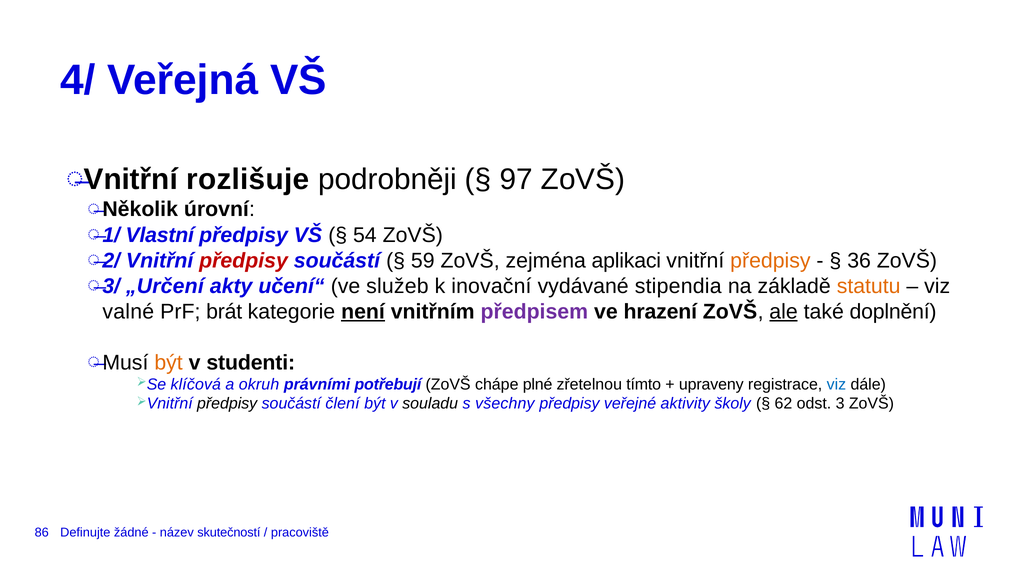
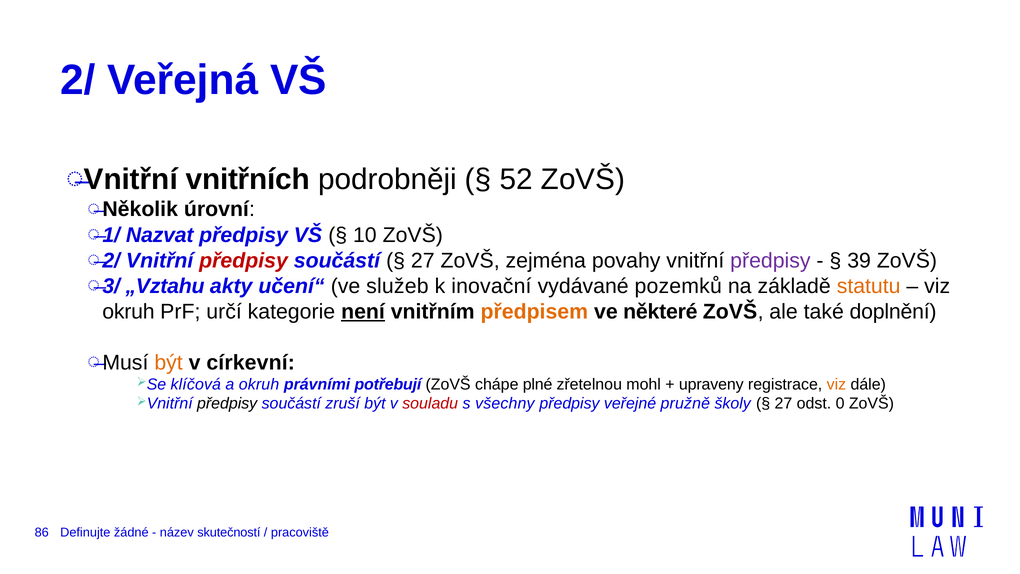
4/: 4/ -> 2/ (78, 80)
rozlišuje: rozlišuje -> vnitřních (248, 179)
97: 97 -> 52 (516, 179)
Vlastní: Vlastní -> Nazvat (160, 235)
54: 54 -> 10 (365, 235)
59: 59 -> 27 (423, 260)
aplikaci: aplikaci -> povahy (626, 260)
předpisy colour: orange -> purple (770, 260)
36: 36 -> 39 (859, 260)
„Určení: „Určení -> „Vztahu (165, 286)
stipendia: stipendia -> pozemků (678, 286)
valné: valné -> okruh (128, 311)
brát: brát -> určí (224, 311)
předpisem colour: purple -> orange (534, 311)
hrazení: hrazení -> některé (660, 311)
ale underline: present -> none (784, 311)
studenti: studenti -> církevní (251, 362)
tímto: tímto -> mohl (644, 384)
viz colour: blue -> orange (836, 384)
člení: člení -> zruší (343, 404)
souladu colour: black -> red (430, 404)
aktivity: aktivity -> pružně (685, 404)
62: 62 -> 27 (783, 404)
3: 3 -> 0 (840, 404)
